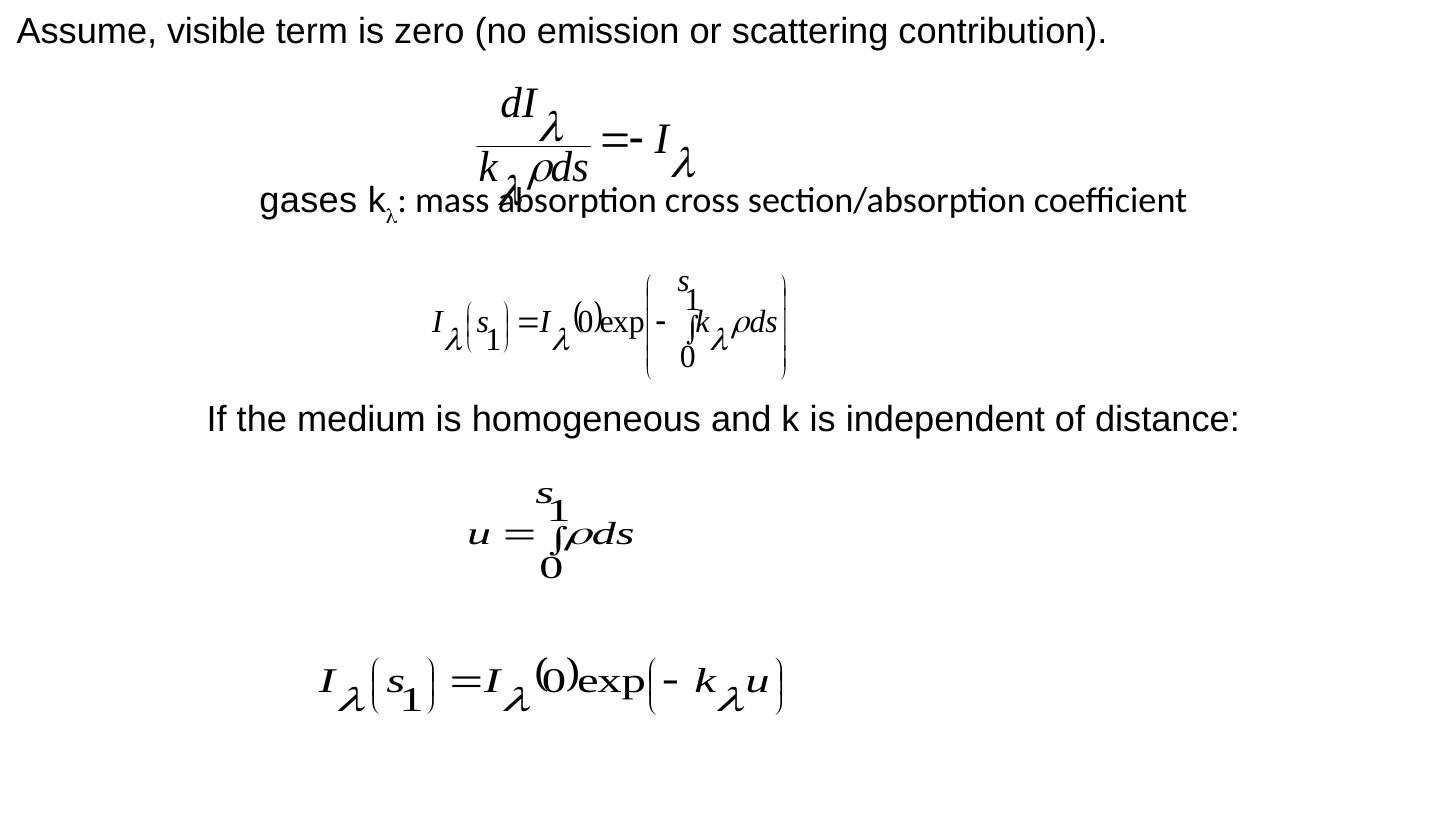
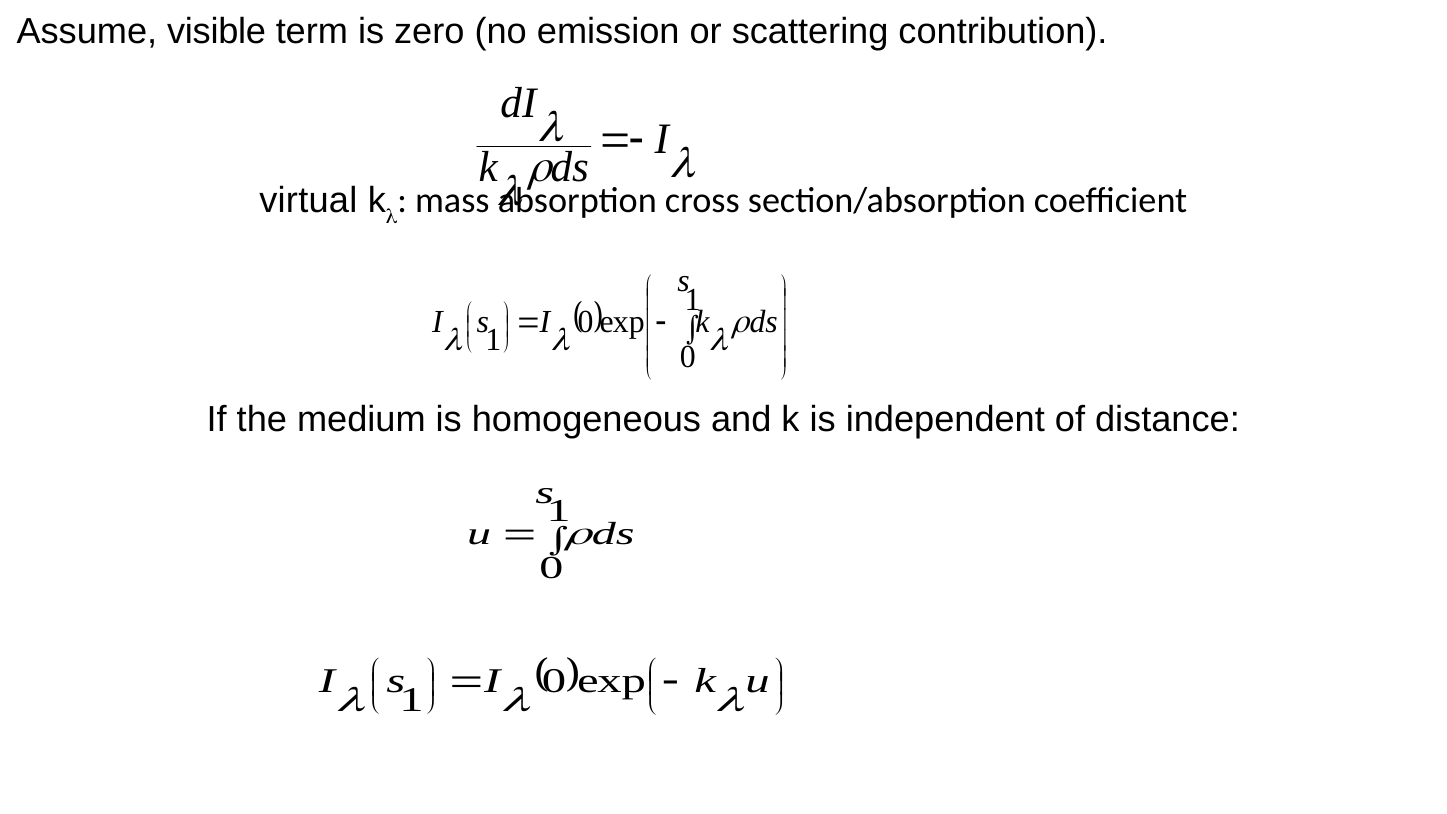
gases: gases -> virtual (308, 201)
